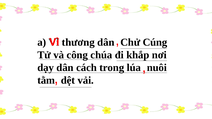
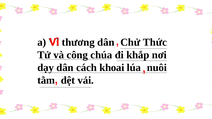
Cúng: Cúng -> Thức (155, 42)
trong: trong -> khoai (112, 68)
